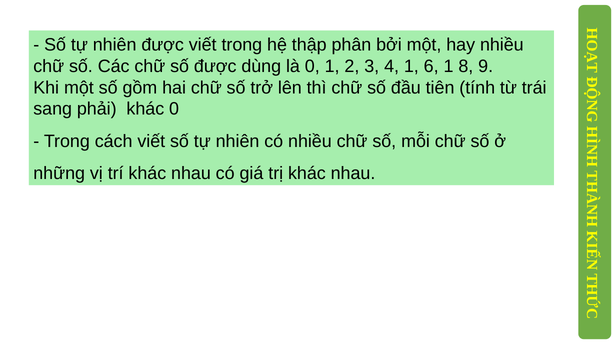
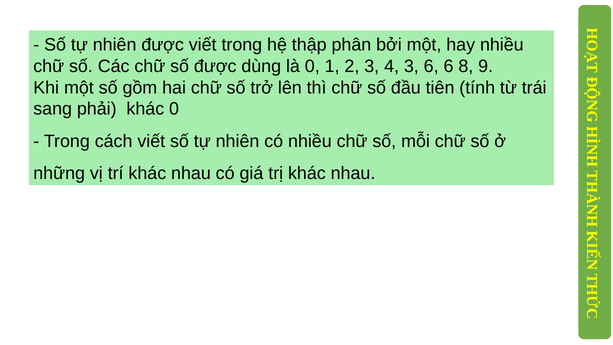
4 1: 1 -> 3 (411, 66)
6 1: 1 -> 6 (449, 66)
